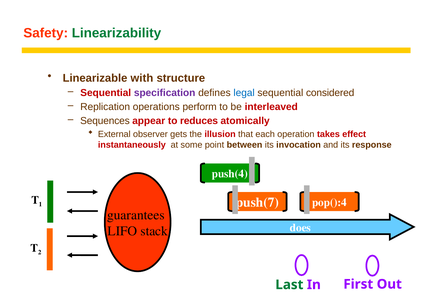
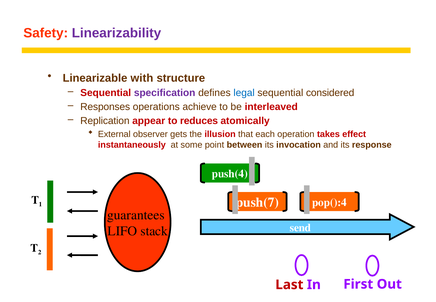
Linearizability colour: green -> purple (116, 33)
Replication: Replication -> Responses (105, 107)
perform: perform -> achieve (200, 107)
Sequences: Sequences -> Replication (105, 121)
does: does -> send (300, 228)
Last colour: green -> red (289, 285)
